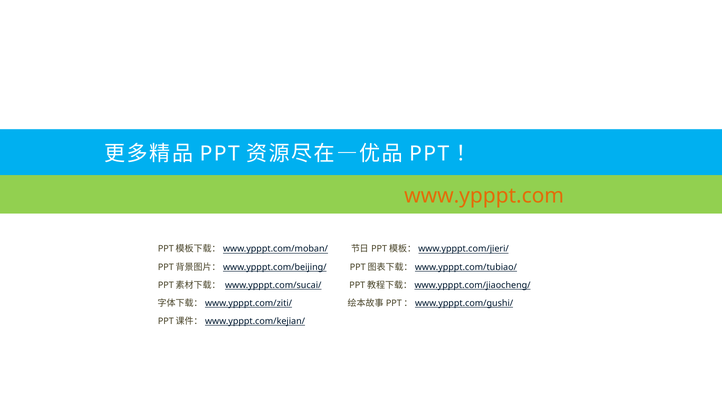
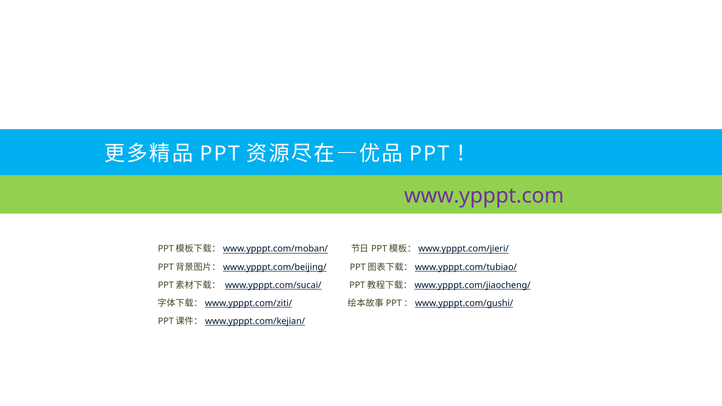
www.ypppt.com colour: orange -> purple (484, 196)
